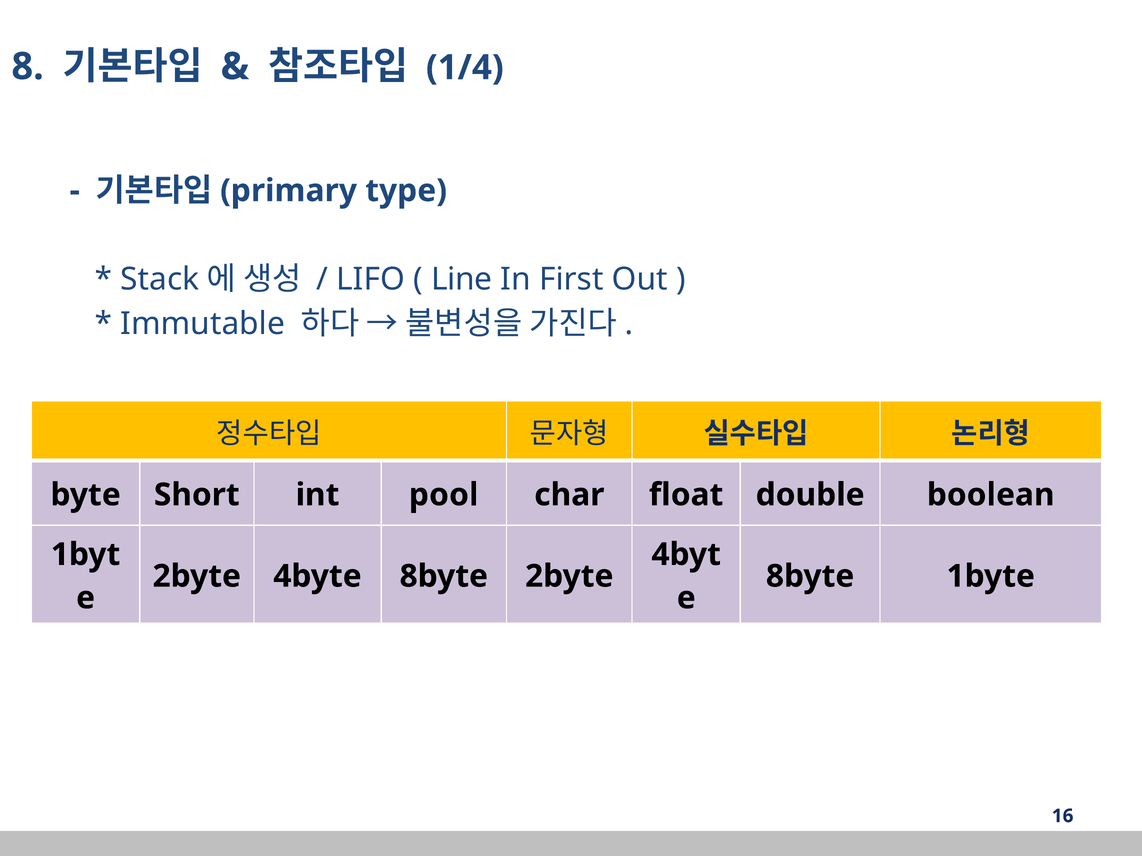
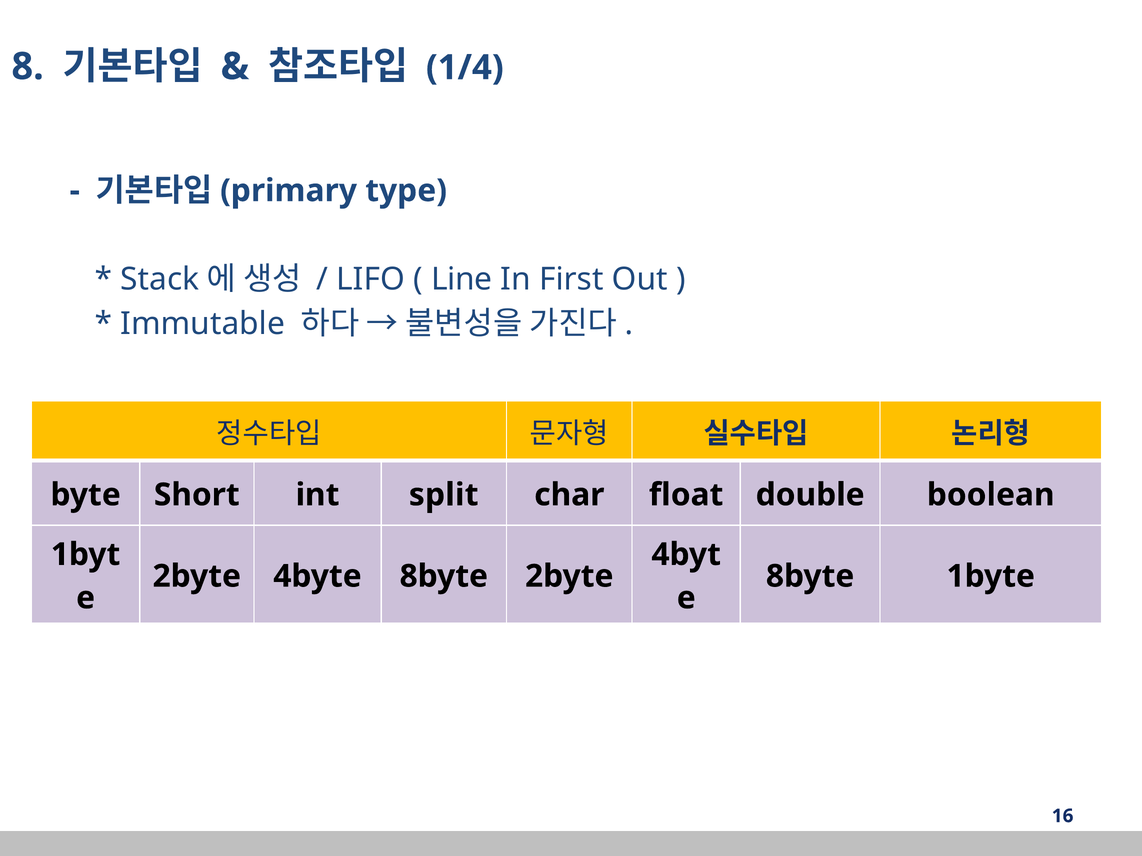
pool: pool -> split (444, 495)
